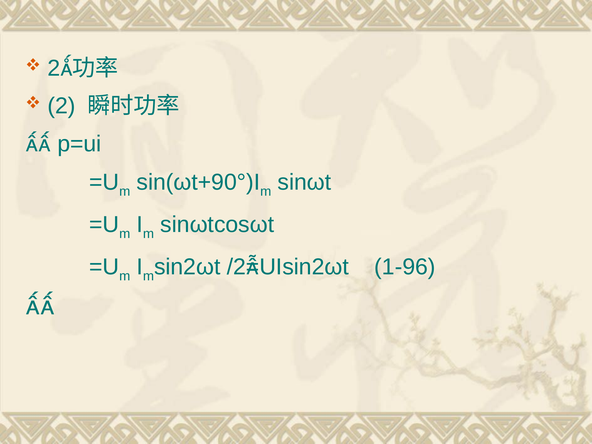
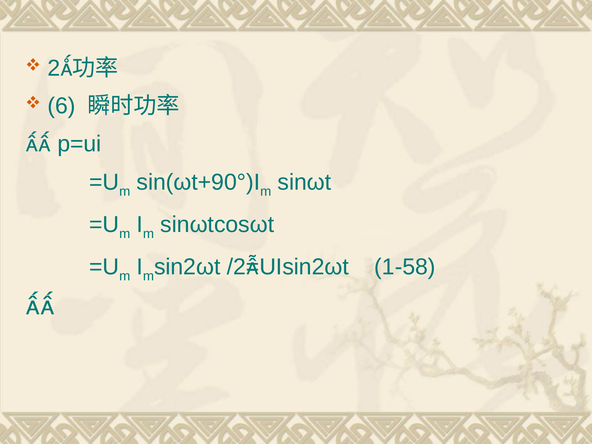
2: 2 -> 6 (62, 106)
1-96: 1-96 -> 1-58 (405, 267)
